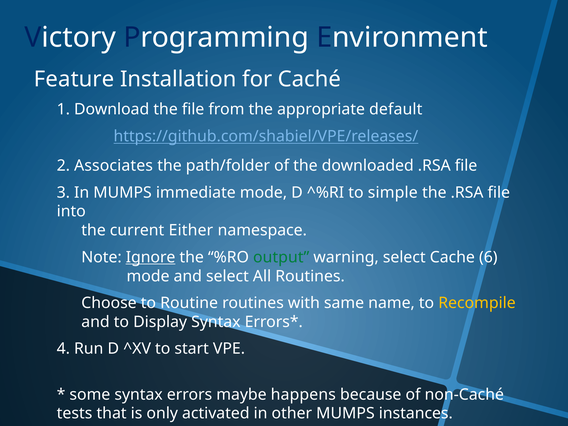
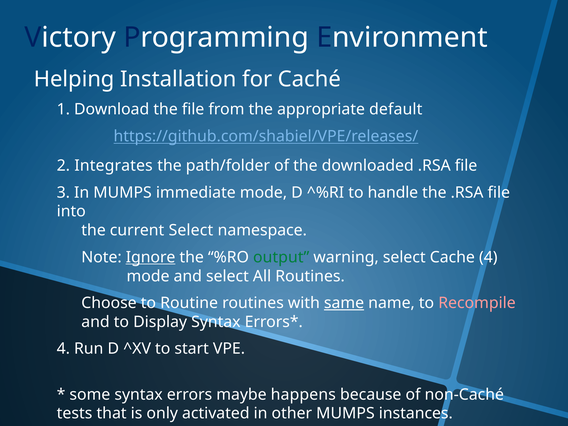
Feature: Feature -> Helping (74, 79)
Associates: Associates -> Integrates (114, 166)
simple: simple -> handle (393, 192)
current Either: Either -> Select (191, 230)
Cache 6: 6 -> 4 (488, 257)
same underline: none -> present (344, 303)
Recompile colour: yellow -> pink (477, 303)
